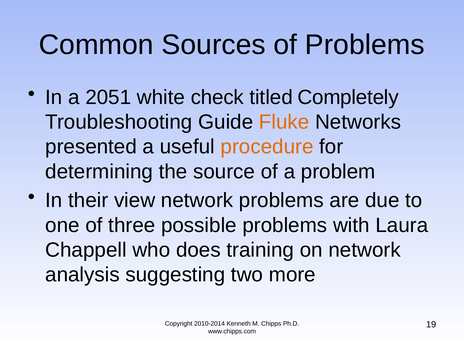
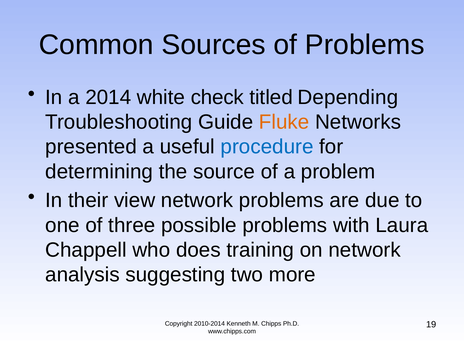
2051: 2051 -> 2014 (108, 97)
Completely: Completely -> Depending (348, 97)
procedure colour: orange -> blue (267, 147)
